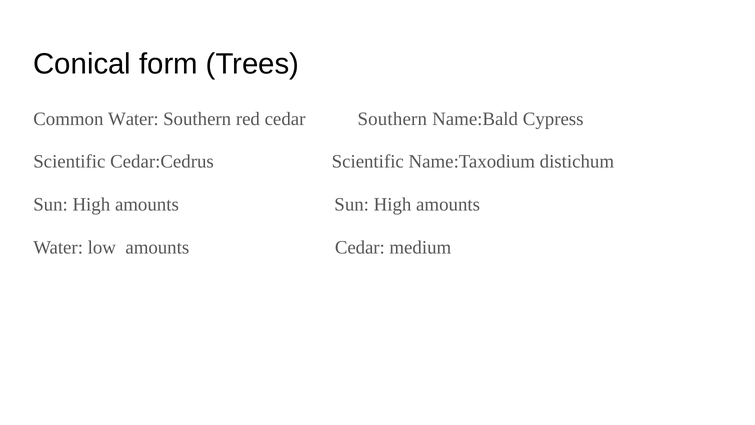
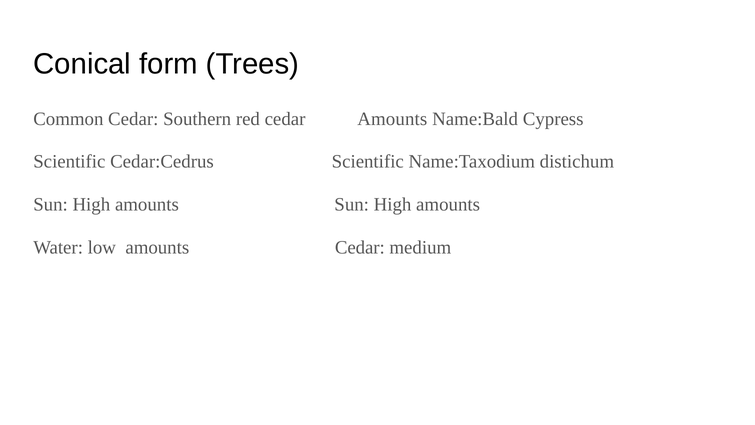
Common Water: Water -> Cedar (133, 119)
cedar Southern: Southern -> Amounts (392, 119)
